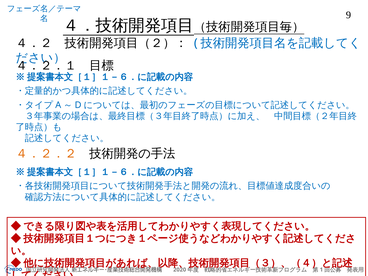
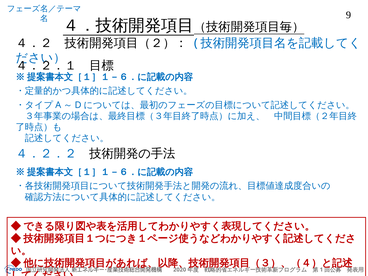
４．２．２ colour: orange -> blue (46, 154)
